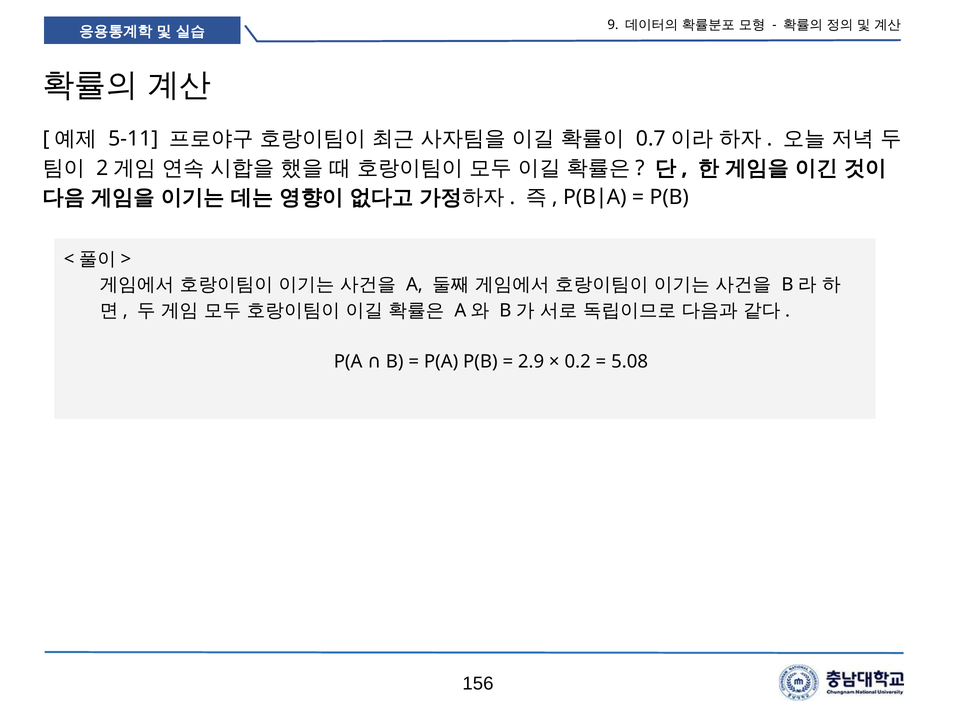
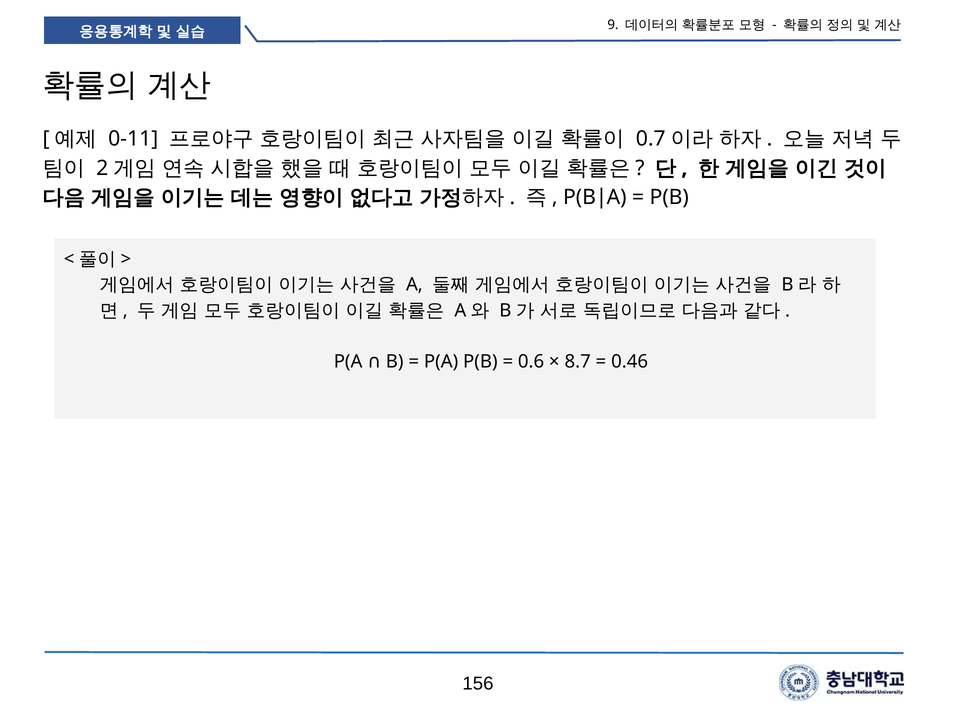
5-11: 5-11 -> 0-11 (133, 139)
2.9: 2.9 -> 0.6 (531, 362)
0.2: 0.2 -> 8.7 (578, 362)
5.08: 5.08 -> 0.46 (630, 362)
